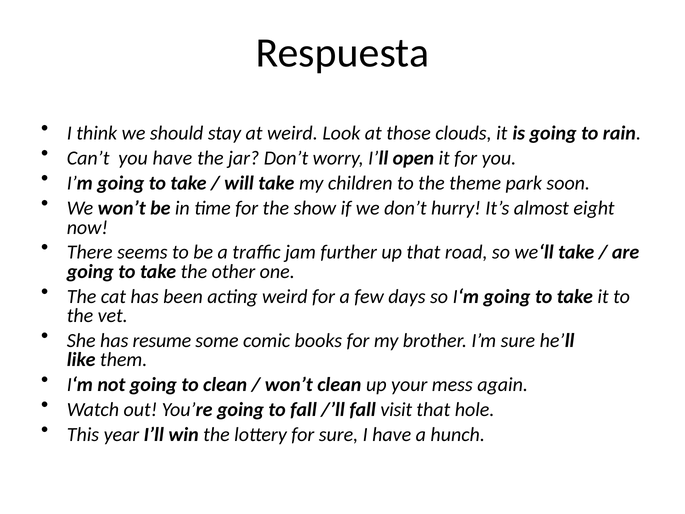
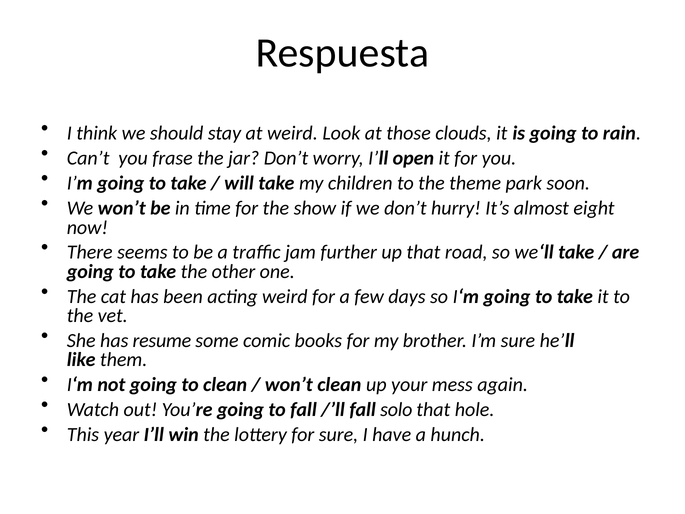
you have: have -> frase (173, 158)
visit: visit -> solo (396, 410)
